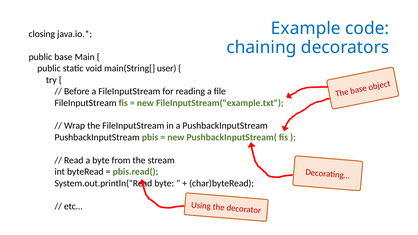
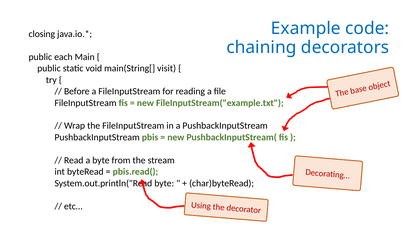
public base: base -> each (63, 57)
user: user -> visit (167, 68)
